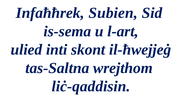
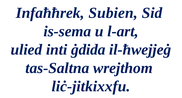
skont: skont -> ġdida (88, 50)
liċ-qaddisin: liċ-qaddisin -> liċ-jitkixxfu (91, 87)
